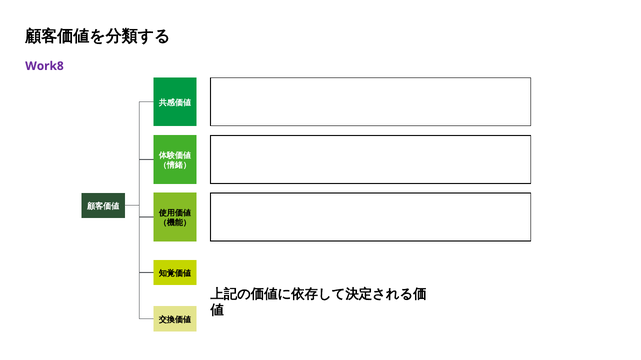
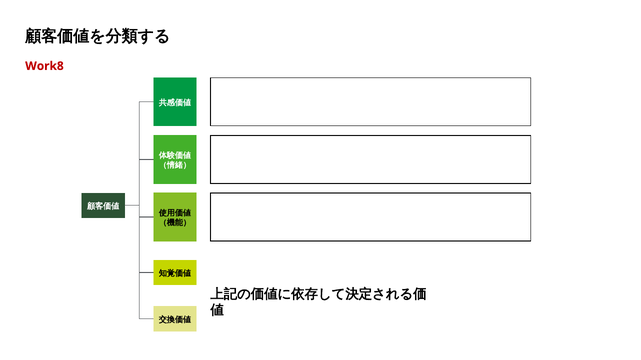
Work8 colour: purple -> red (44, 66)
